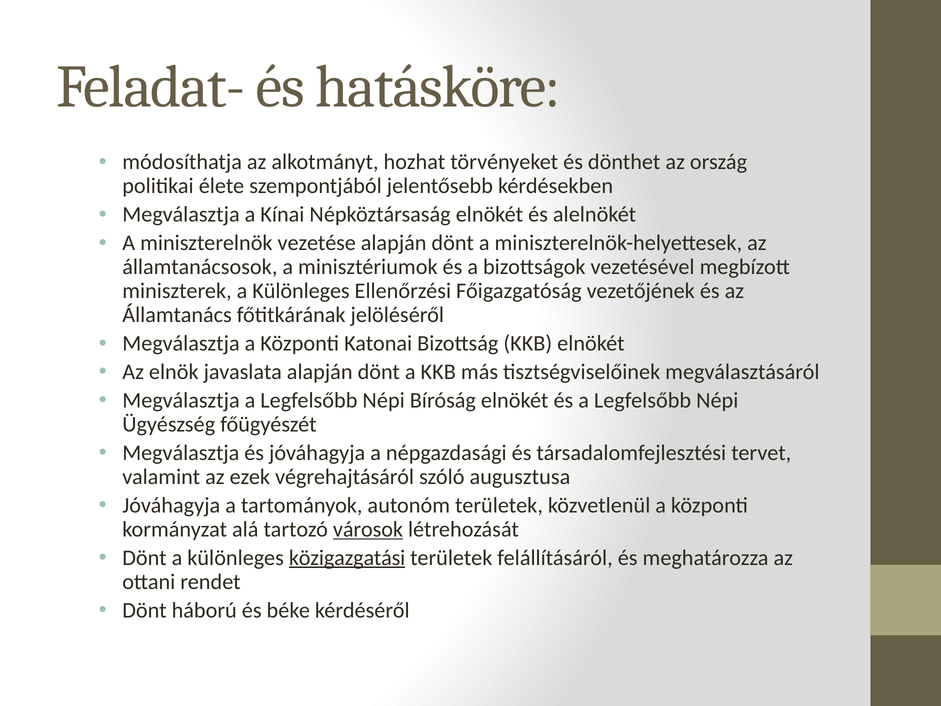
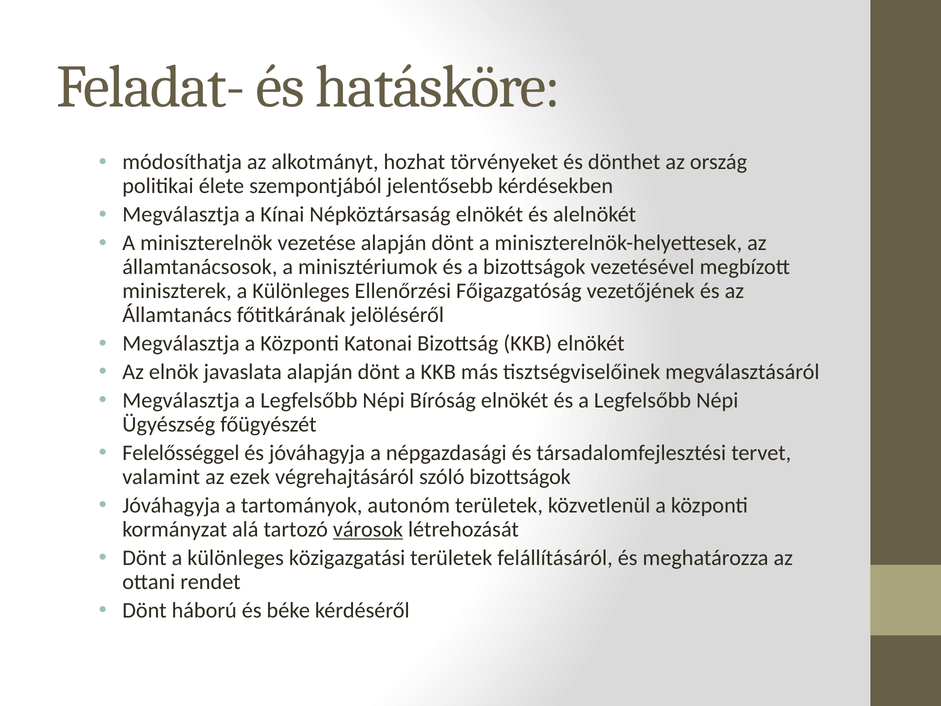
Megválasztja: Megválasztja -> Felelősséggel (181, 453)
szóló augusztusa: augusztusa -> bizottságok (520, 477)
közigazgatási underline: present -> none (347, 558)
